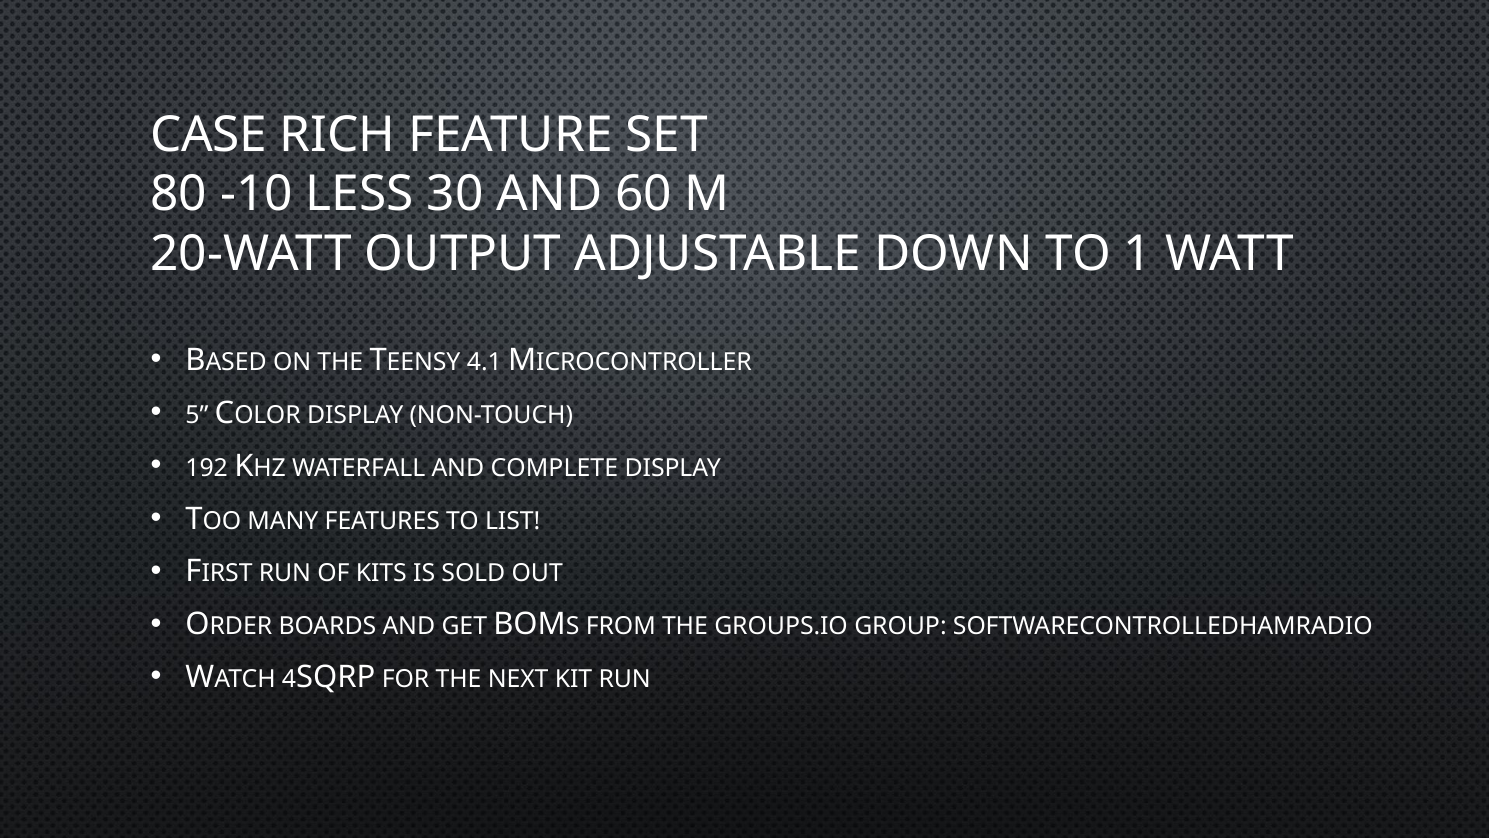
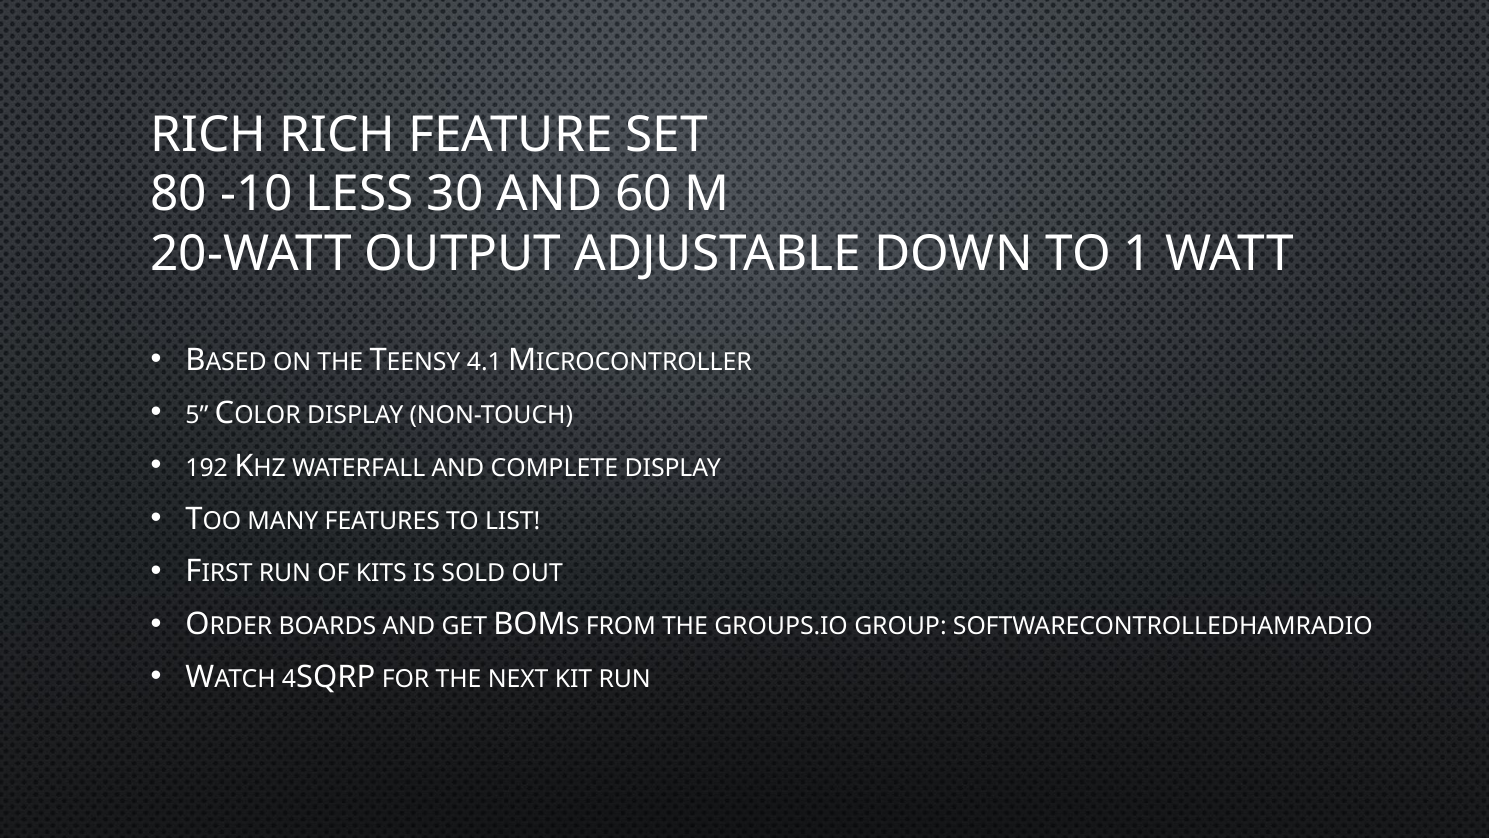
CASE: CASE -> RICH (209, 135)
